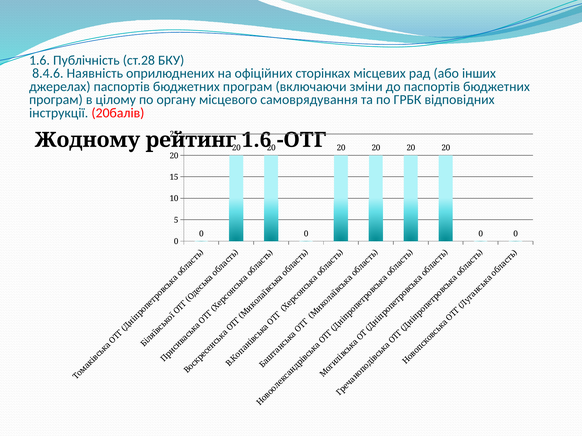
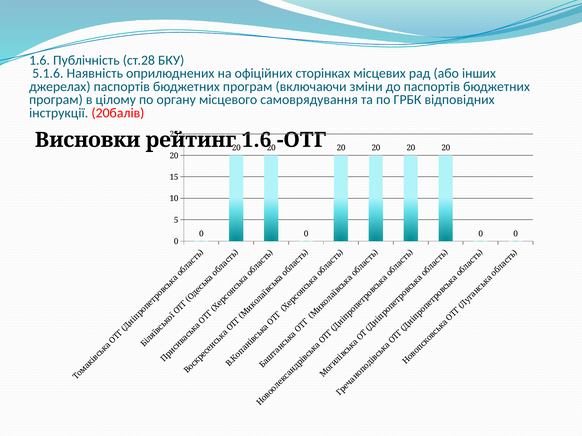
8.4.6: 8.4.6 -> 5.1.6 (48, 73)
Жодному: Жодному -> Висновки (88, 140)
